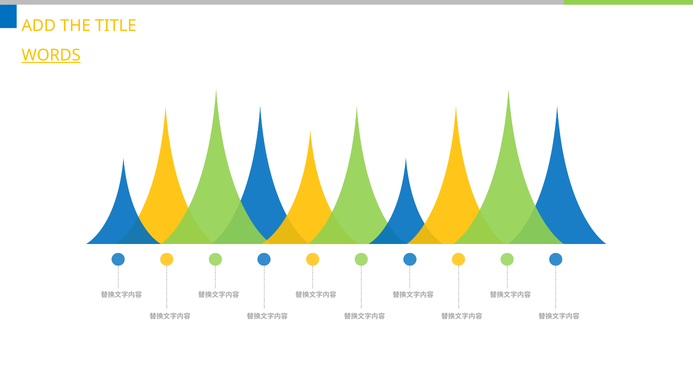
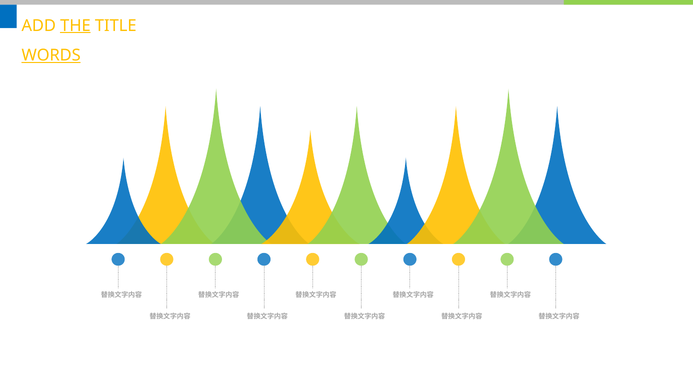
THE underline: none -> present (75, 26)
